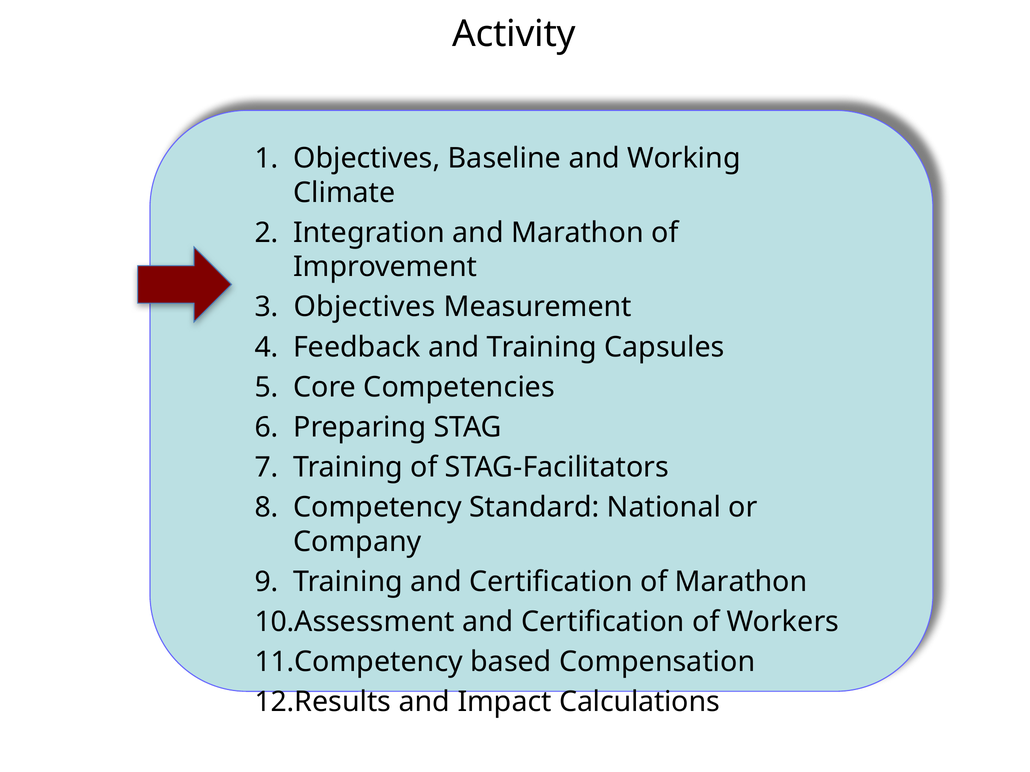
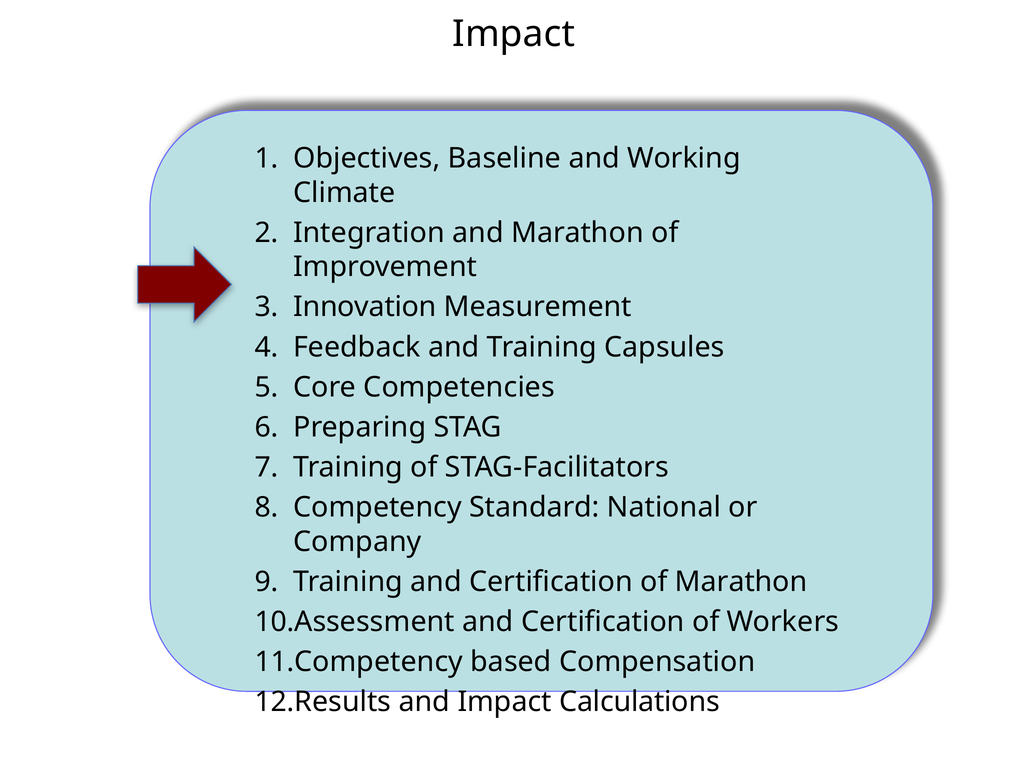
Activity: Activity -> Impact (514, 34)
Objectives: Objectives -> Innovation (365, 307)
